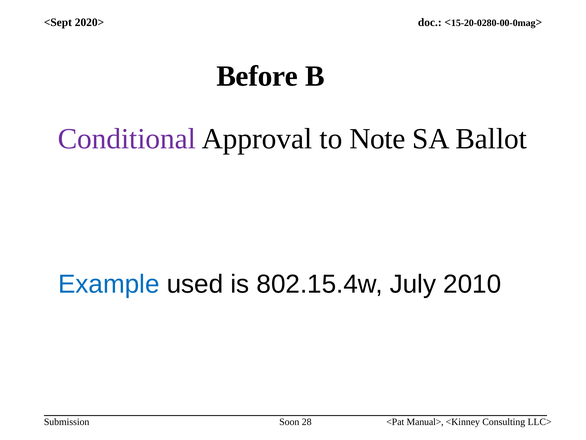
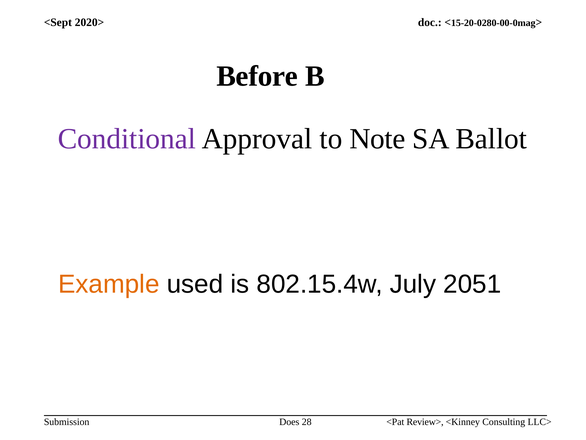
Example colour: blue -> orange (109, 284)
2010: 2010 -> 2051 (472, 284)
Soon: Soon -> Does (289, 422)
Manual>: Manual> -> Review> (425, 422)
